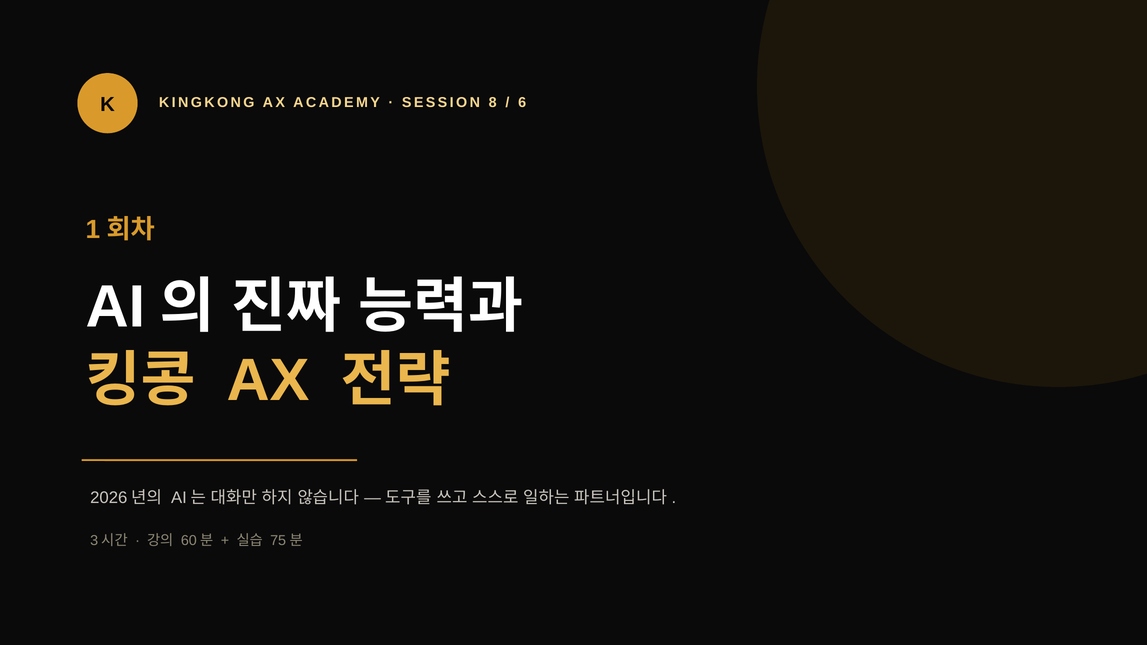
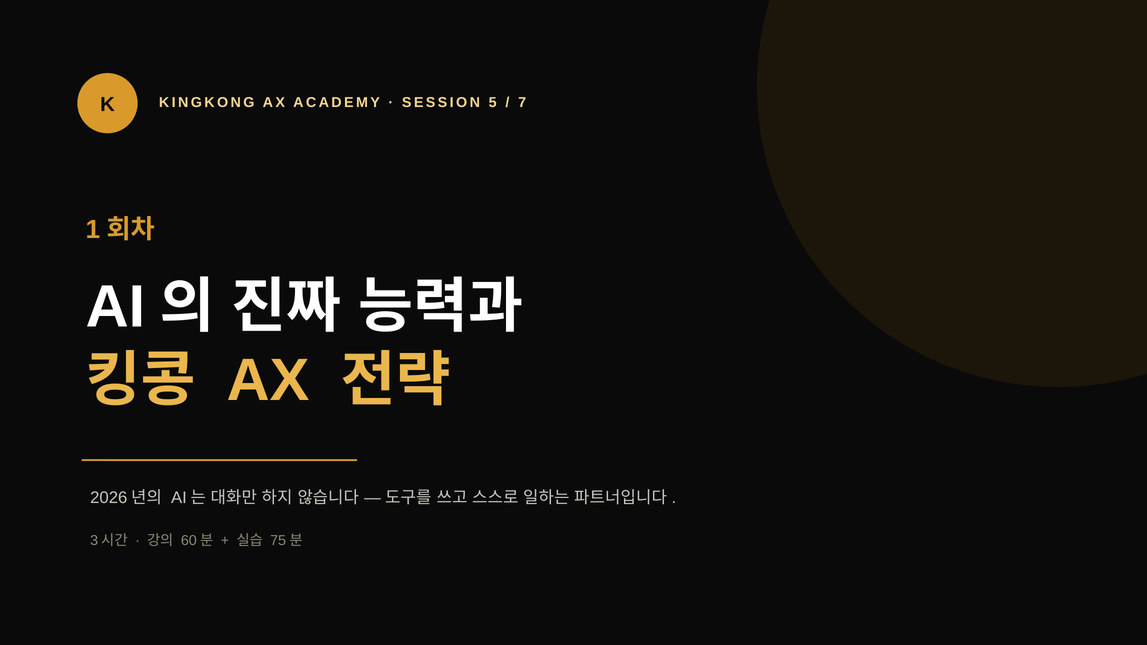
8: 8 -> 5 (493, 102)
6: 6 -> 7 (522, 102)
